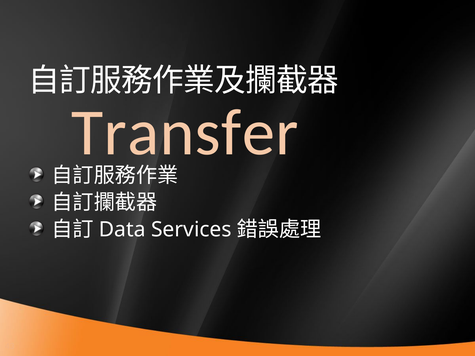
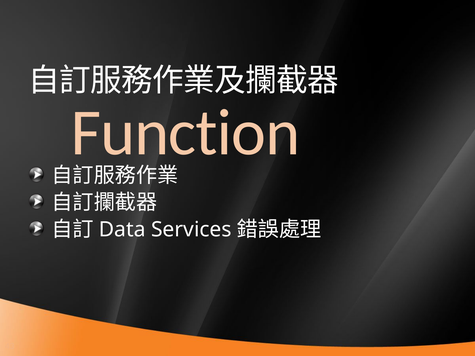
Transfer: Transfer -> Function (185, 133)
